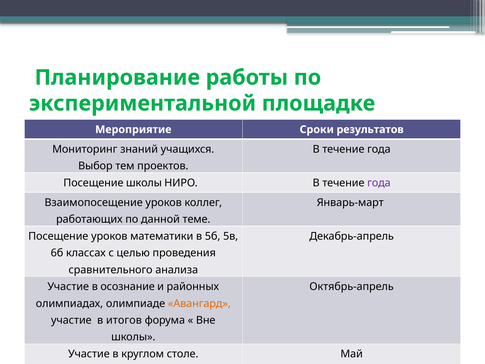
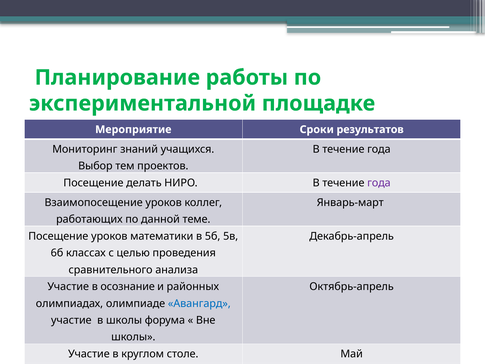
Посещение школы: школы -> делать (144, 183)
Авангард colour: orange -> blue (199, 303)
в итогов: итогов -> школы (124, 320)
